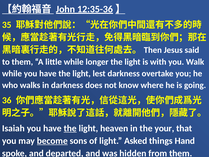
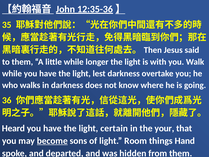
Isaiah: Isaiah -> Heard (13, 128)
the underline: present -> none (70, 128)
heaven: heaven -> certain (114, 128)
Asked: Asked -> Room (136, 141)
